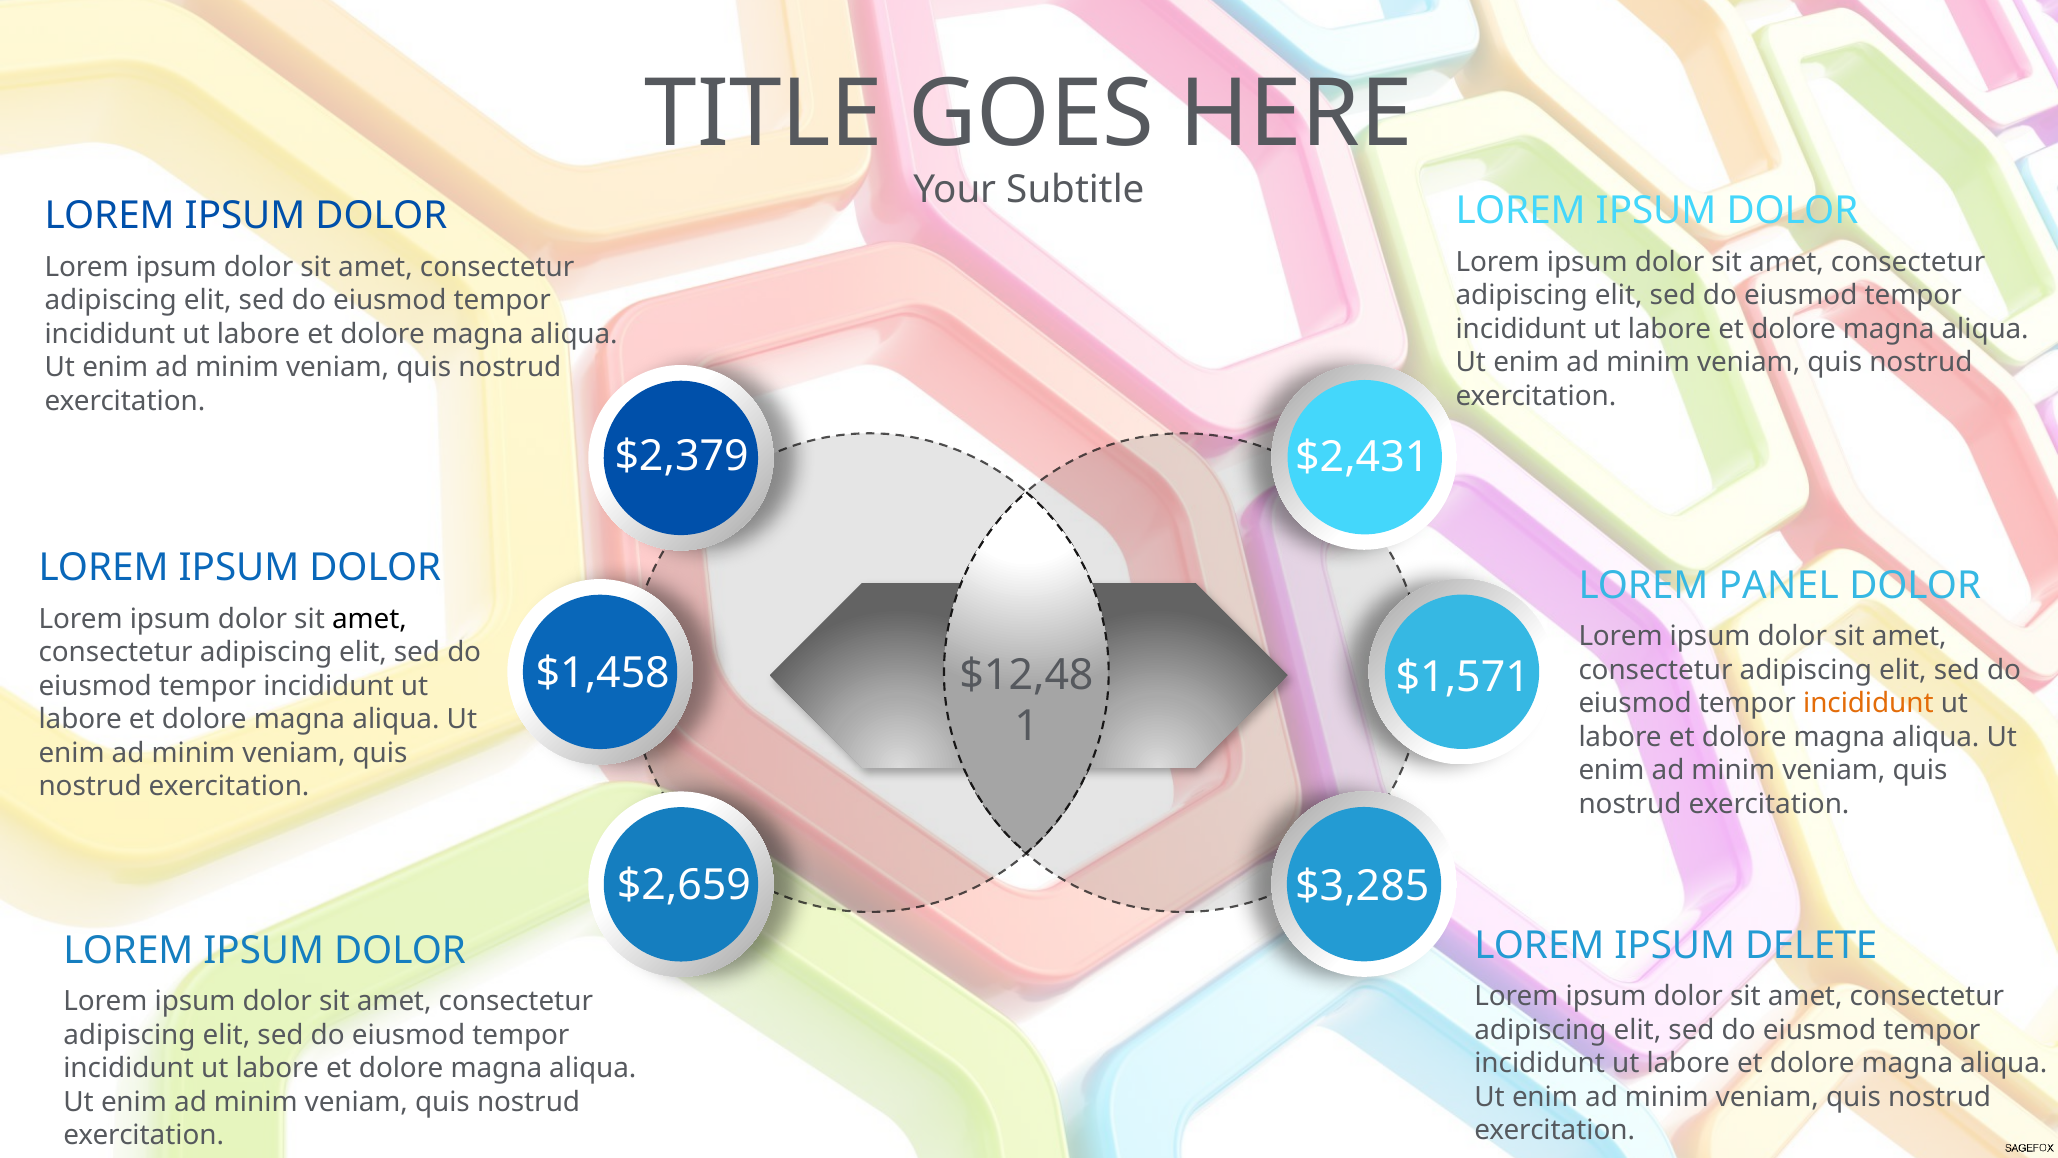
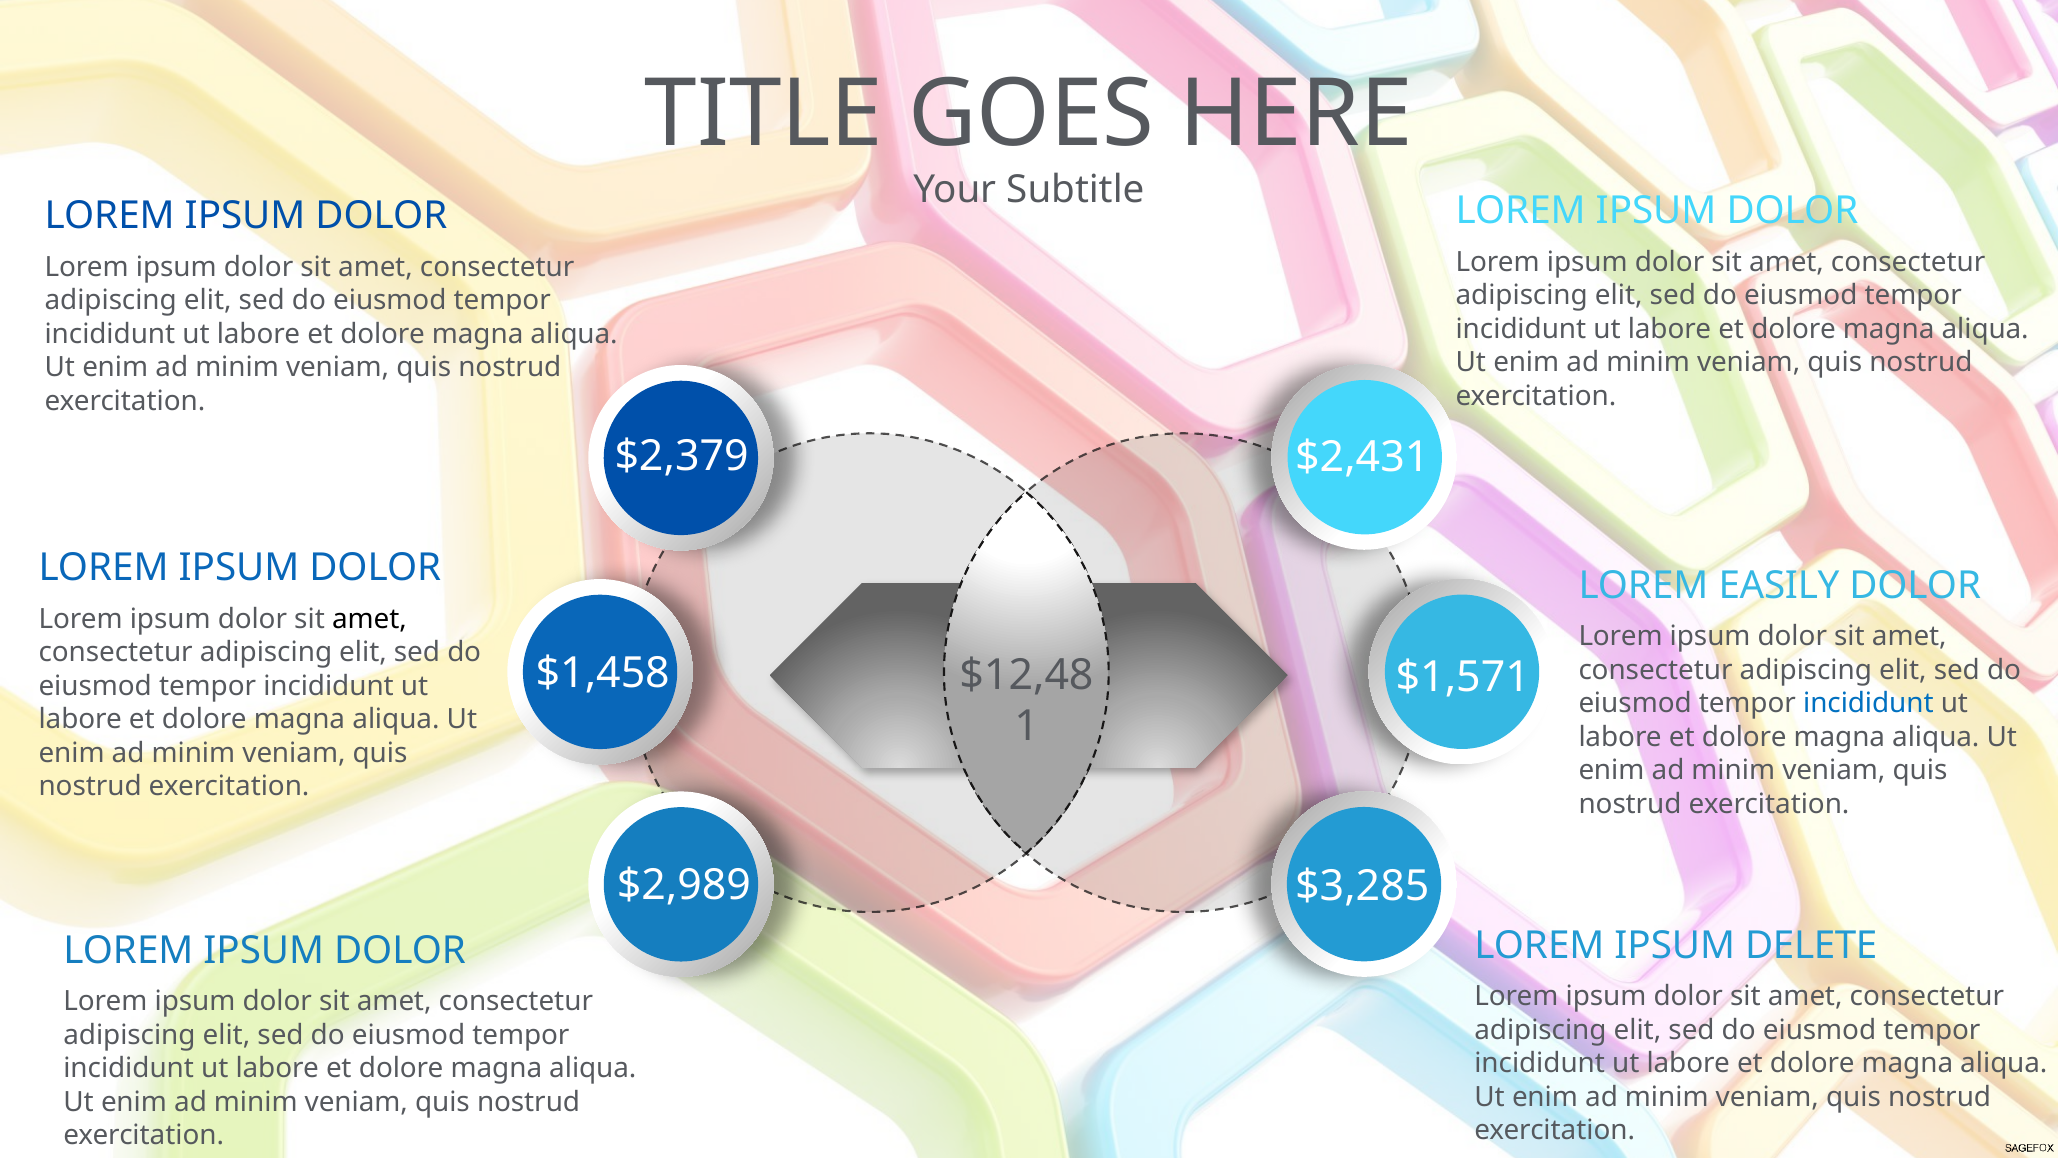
PANEL: PANEL -> EASILY (1779, 585)
incididunt colour: orange -> blue (1868, 703)
$2,659: $2,659 -> $2,989 (684, 885)
